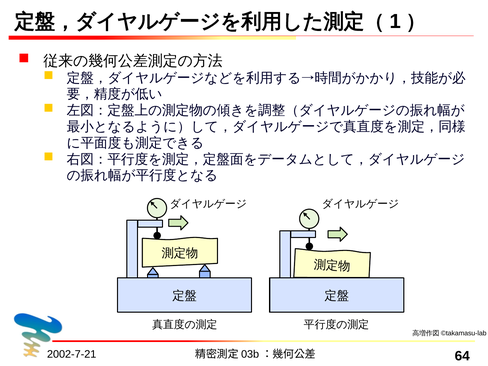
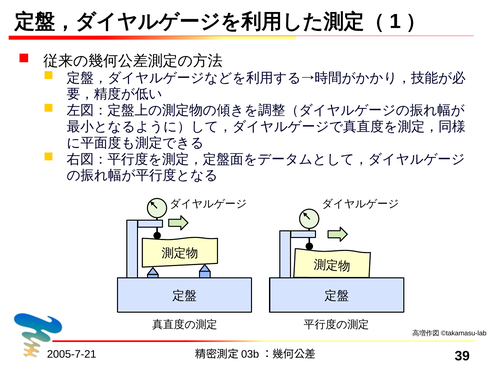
2002-7-21: 2002-7-21 -> 2005-7-21 (72, 354)
64: 64 -> 39 (462, 356)
